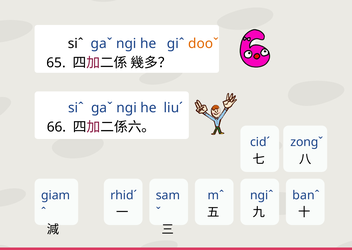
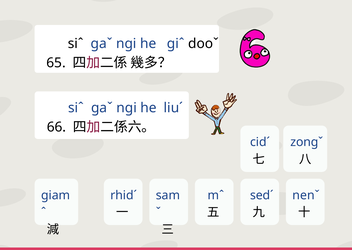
dooˇ colour: orange -> black (204, 43)
ngiˆ: ngiˆ -> sedˊ (262, 195)
banˆ: banˆ -> nenˇ (306, 195)
